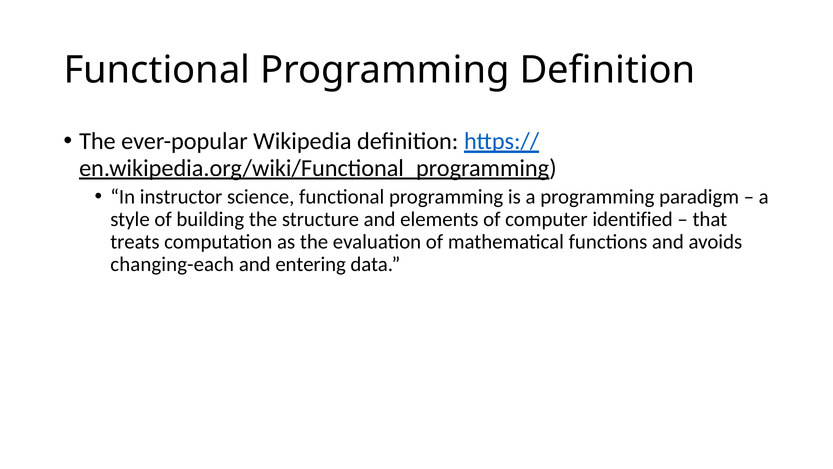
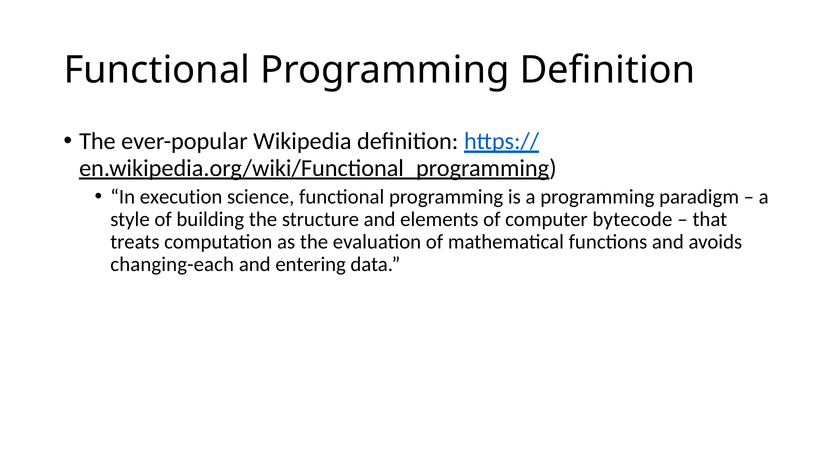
instructor: instructor -> execution (181, 197)
identified: identified -> bytecode (632, 219)
